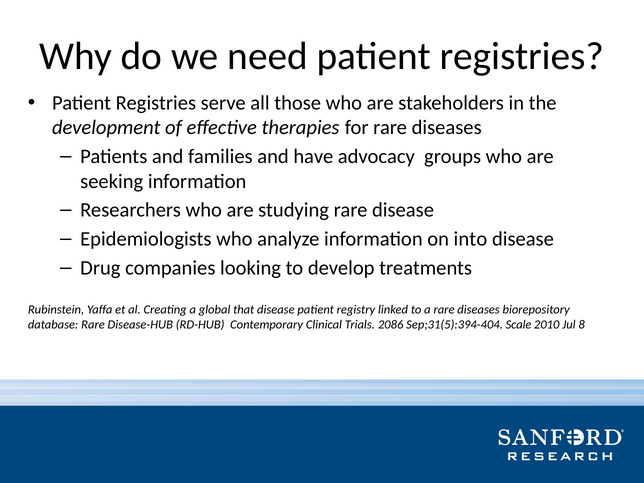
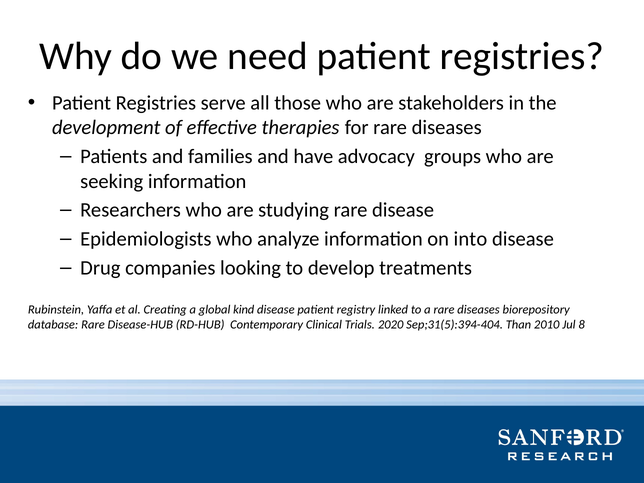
that: that -> kind (244, 310)
2086: 2086 -> 2020 (391, 325)
Scale: Scale -> Than (518, 325)
